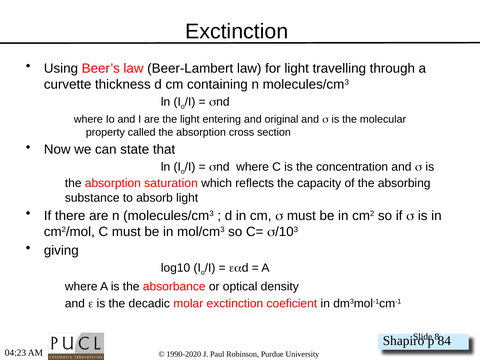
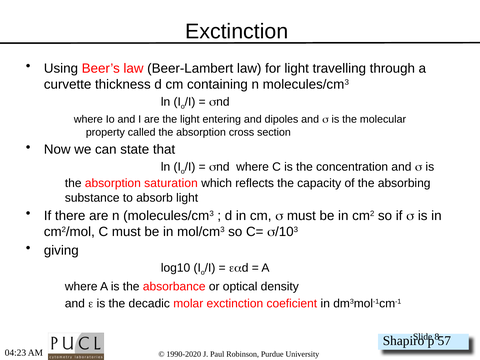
original: original -> dipoles (281, 119)
84: 84 -> 57 (444, 341)
